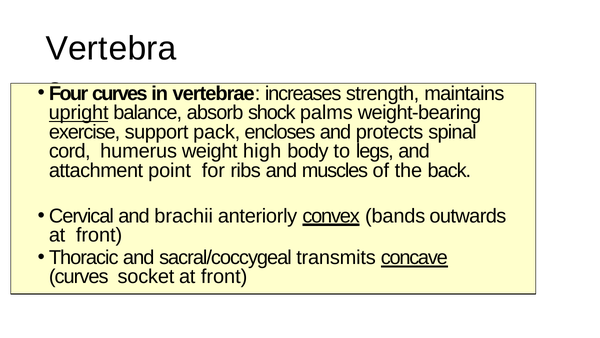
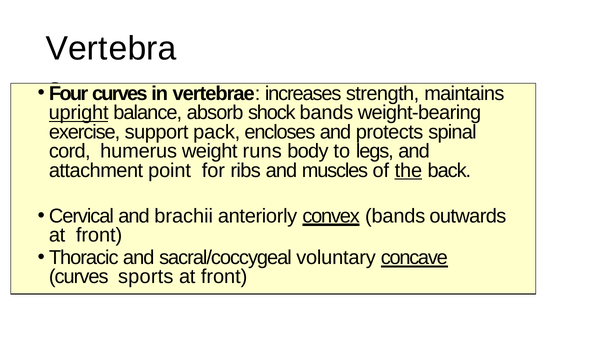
shock palms: palms -> bands (326, 113)
high: high -> runs (262, 151)
the underline: none -> present (408, 170)
transmits: transmits -> voluntary (336, 257)
socket: socket -> sports (146, 276)
